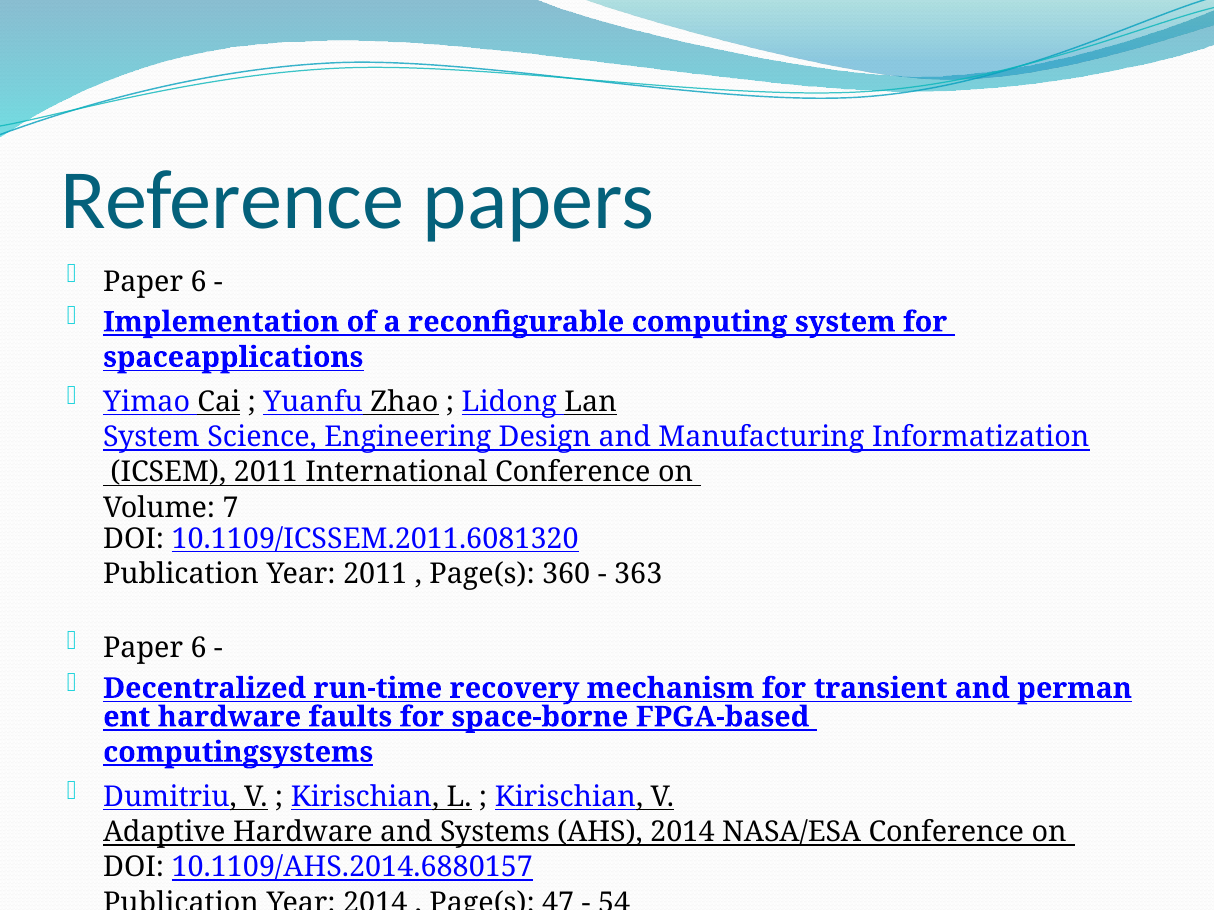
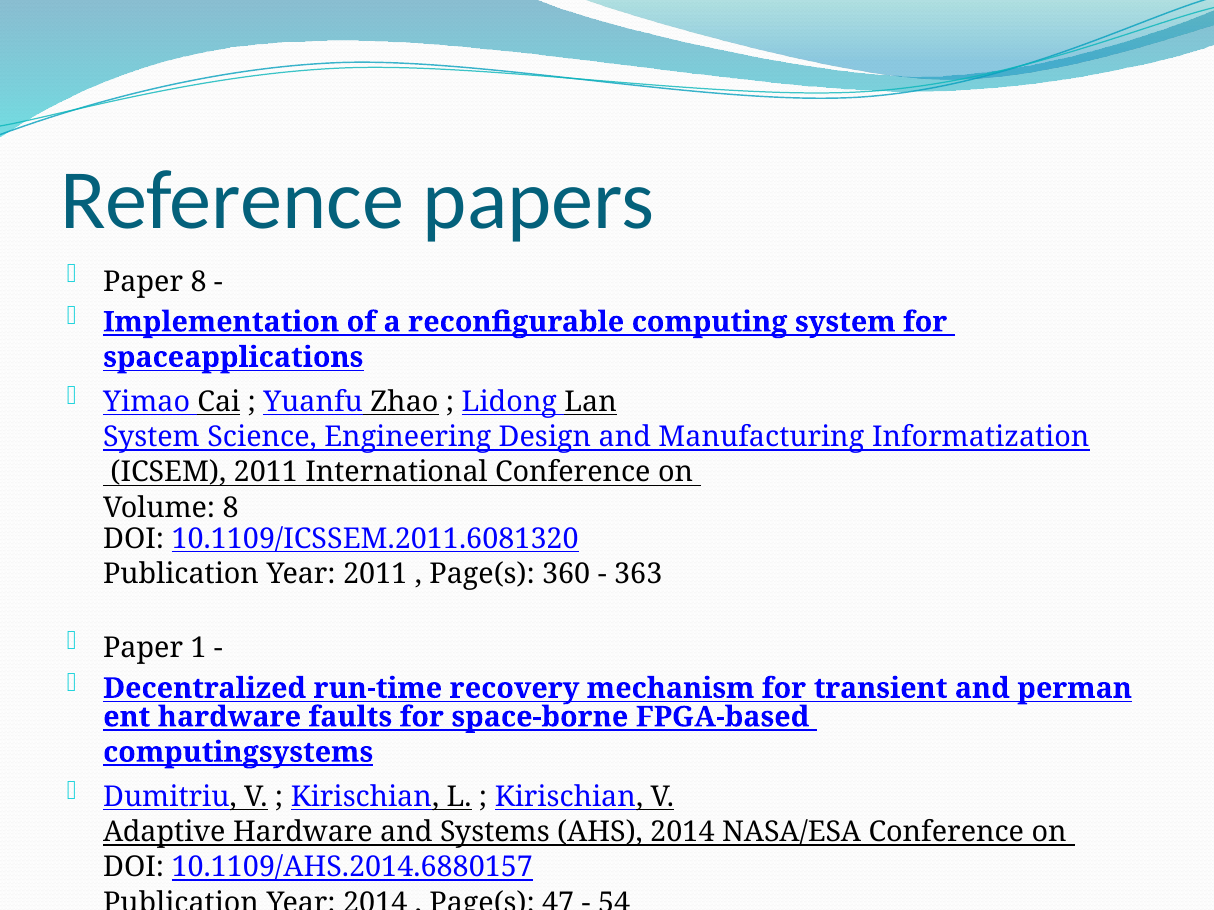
6: 6 -> 8 (199, 282)
Volume 7: 7 -> 8 (231, 508)
6: 6 -> 1 (199, 649)
